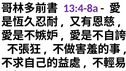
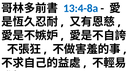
13:4-8a colour: purple -> blue (81, 8)
